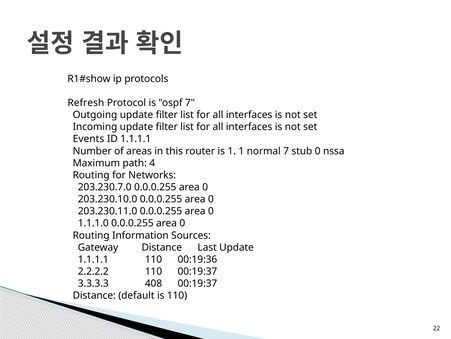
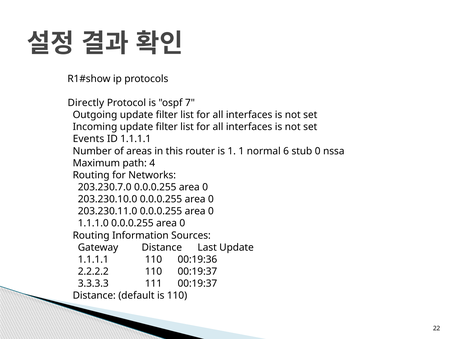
Refresh: Refresh -> Directly (86, 103)
normal 7: 7 -> 6 (286, 151)
408: 408 -> 111 (154, 283)
